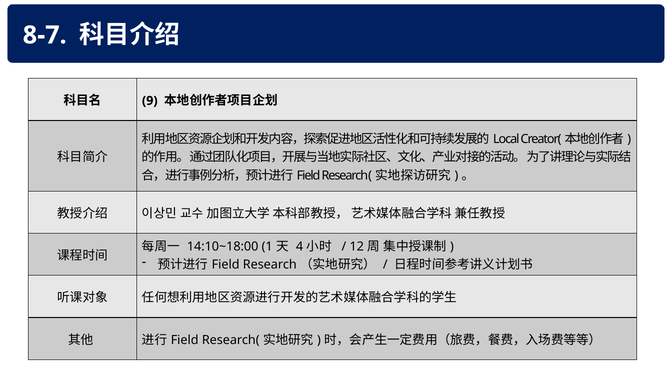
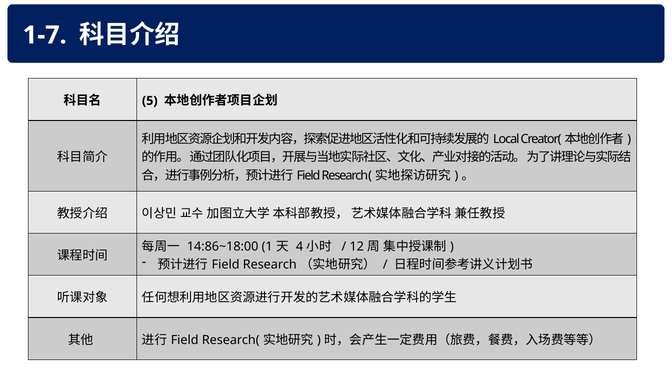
8-7: 8-7 -> 1-7 (45, 35)
9: 9 -> 5 (150, 101)
14:10~18:00: 14:10~18:00 -> 14:86~18:00 (223, 247)
